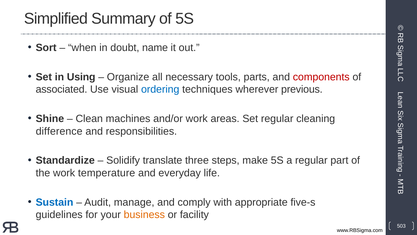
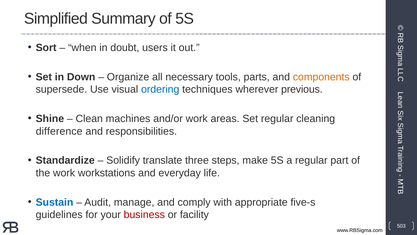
name: name -> users (155, 48)
Using: Using -> Down (81, 77)
components colour: red -> orange (321, 77)
associated: associated -> supersede (61, 89)
temperature: temperature -> workstations (107, 173)
business colour: orange -> red (144, 214)
